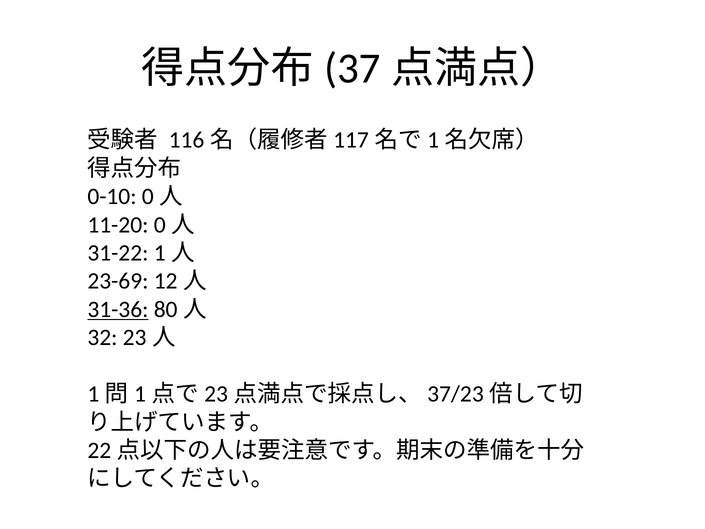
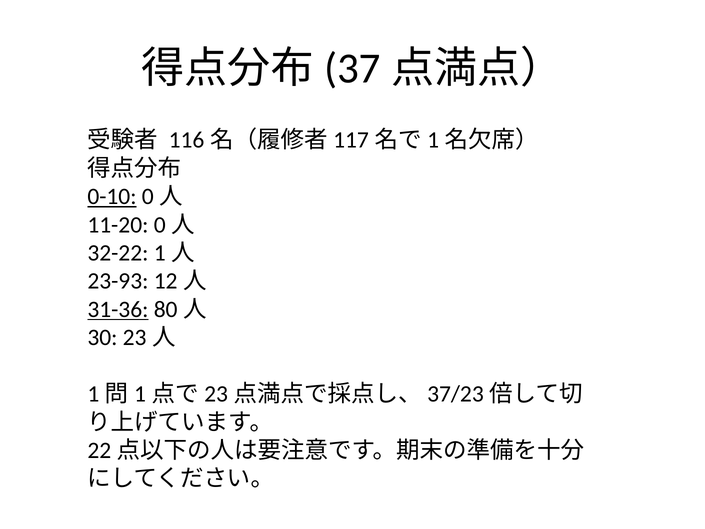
0-10 underline: none -> present (112, 196)
31-22: 31-22 -> 32-22 (118, 253)
23-69: 23-69 -> 23-93 (118, 281)
32: 32 -> 30 (102, 337)
